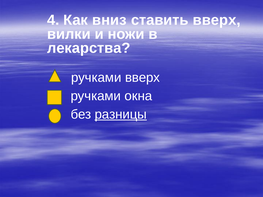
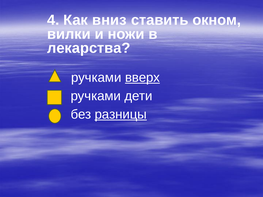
ставить вверх: вверх -> окном (217, 20)
вверх underline: none -> present (142, 78)
окна: окна -> дети (138, 96)
